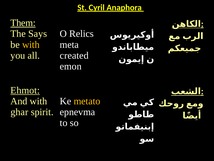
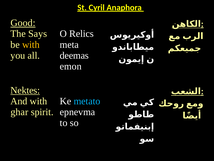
Them: Them -> Good (23, 23)
created: created -> deemas (74, 55)
Ehmot: Ehmot -> Nektes (25, 90)
metato colour: yellow -> light blue (87, 101)
